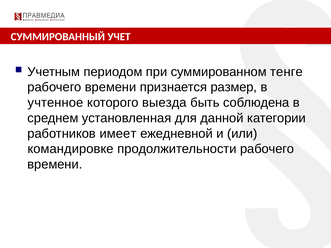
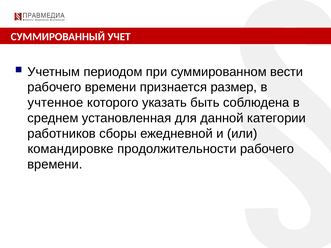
тенге: тенге -> вести (287, 72)
выезда: выезда -> указать (165, 103)
имеет: имеет -> сборы (118, 134)
